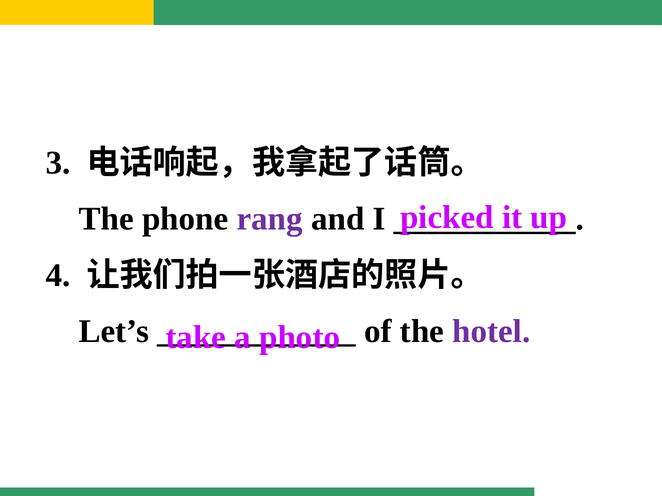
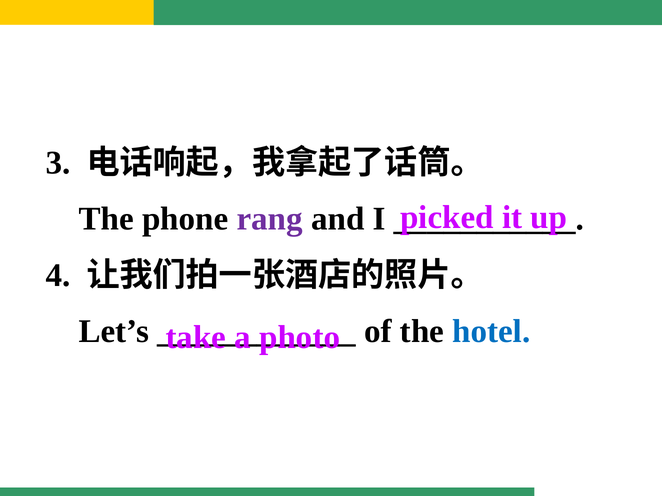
hotel colour: purple -> blue (491, 332)
